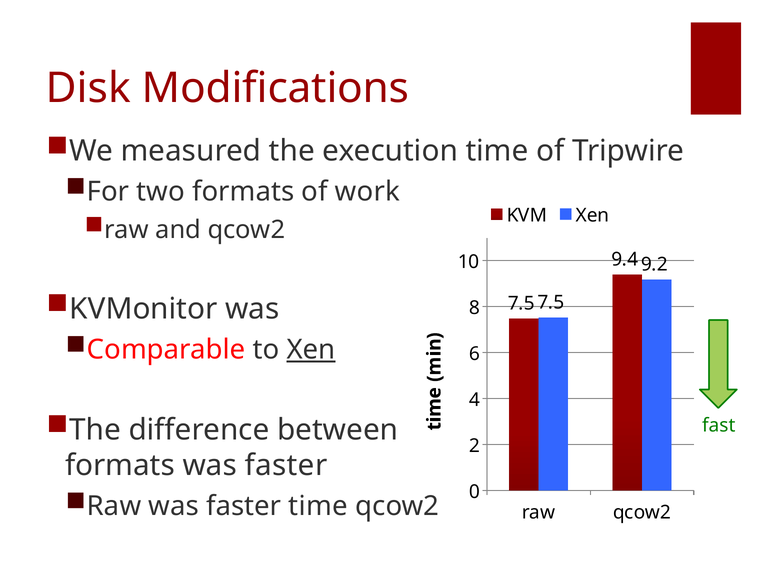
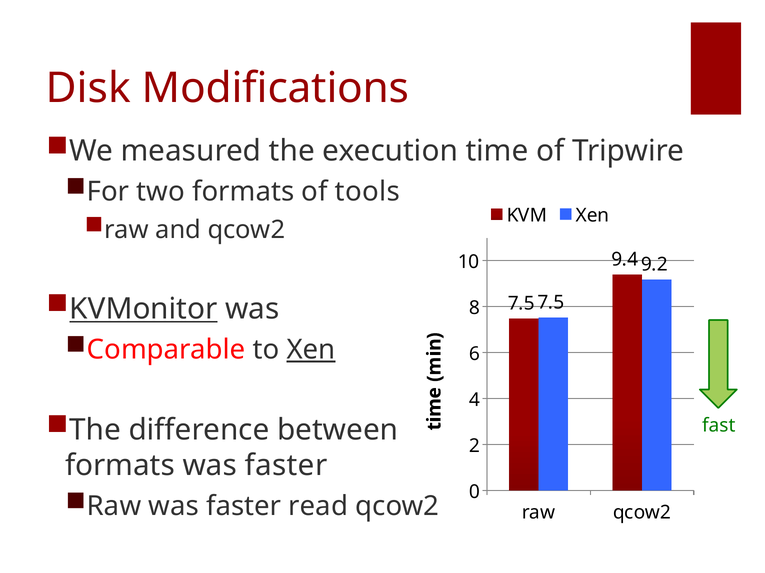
work: work -> tools (367, 192)
KVMonitor underline: none -> present (143, 309)
faster time: time -> read (318, 507)
